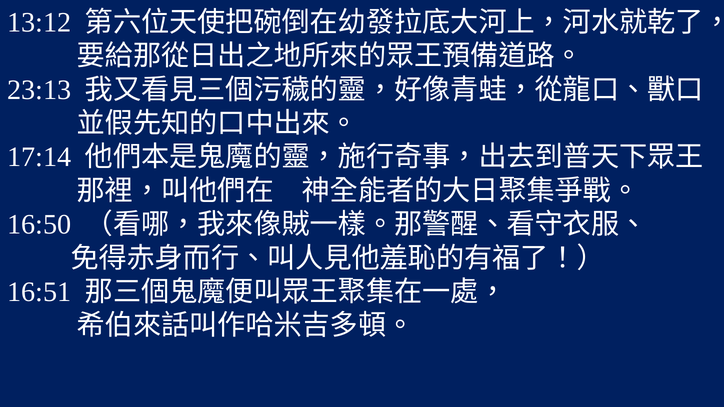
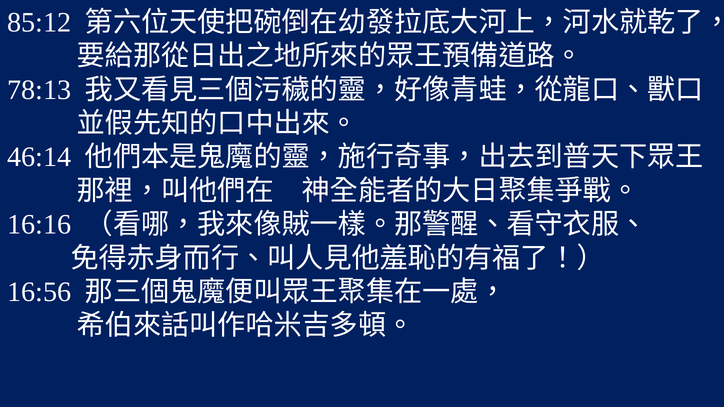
13:12: 13:12 -> 85:12 (39, 22)
23:13: 23:13 -> 78:13 (39, 90)
17:14: 17:14 -> 46:14 (39, 157)
16:50: 16:50 -> 16:16 (39, 225)
16:51: 16:51 -> 16:56 (39, 292)
